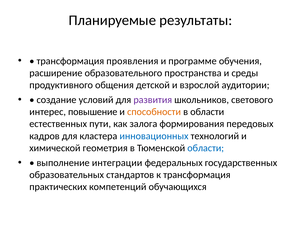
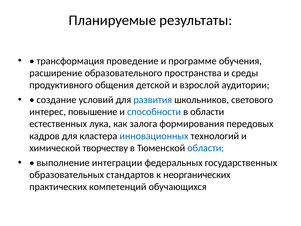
проявления: проявления -> проведение (132, 61)
развития colour: purple -> blue (153, 100)
способности colour: orange -> blue (154, 112)
пути: пути -> лука (100, 124)
геометрия: геометрия -> творчеству (105, 148)
к трансформация: трансформация -> неорганических (197, 175)
